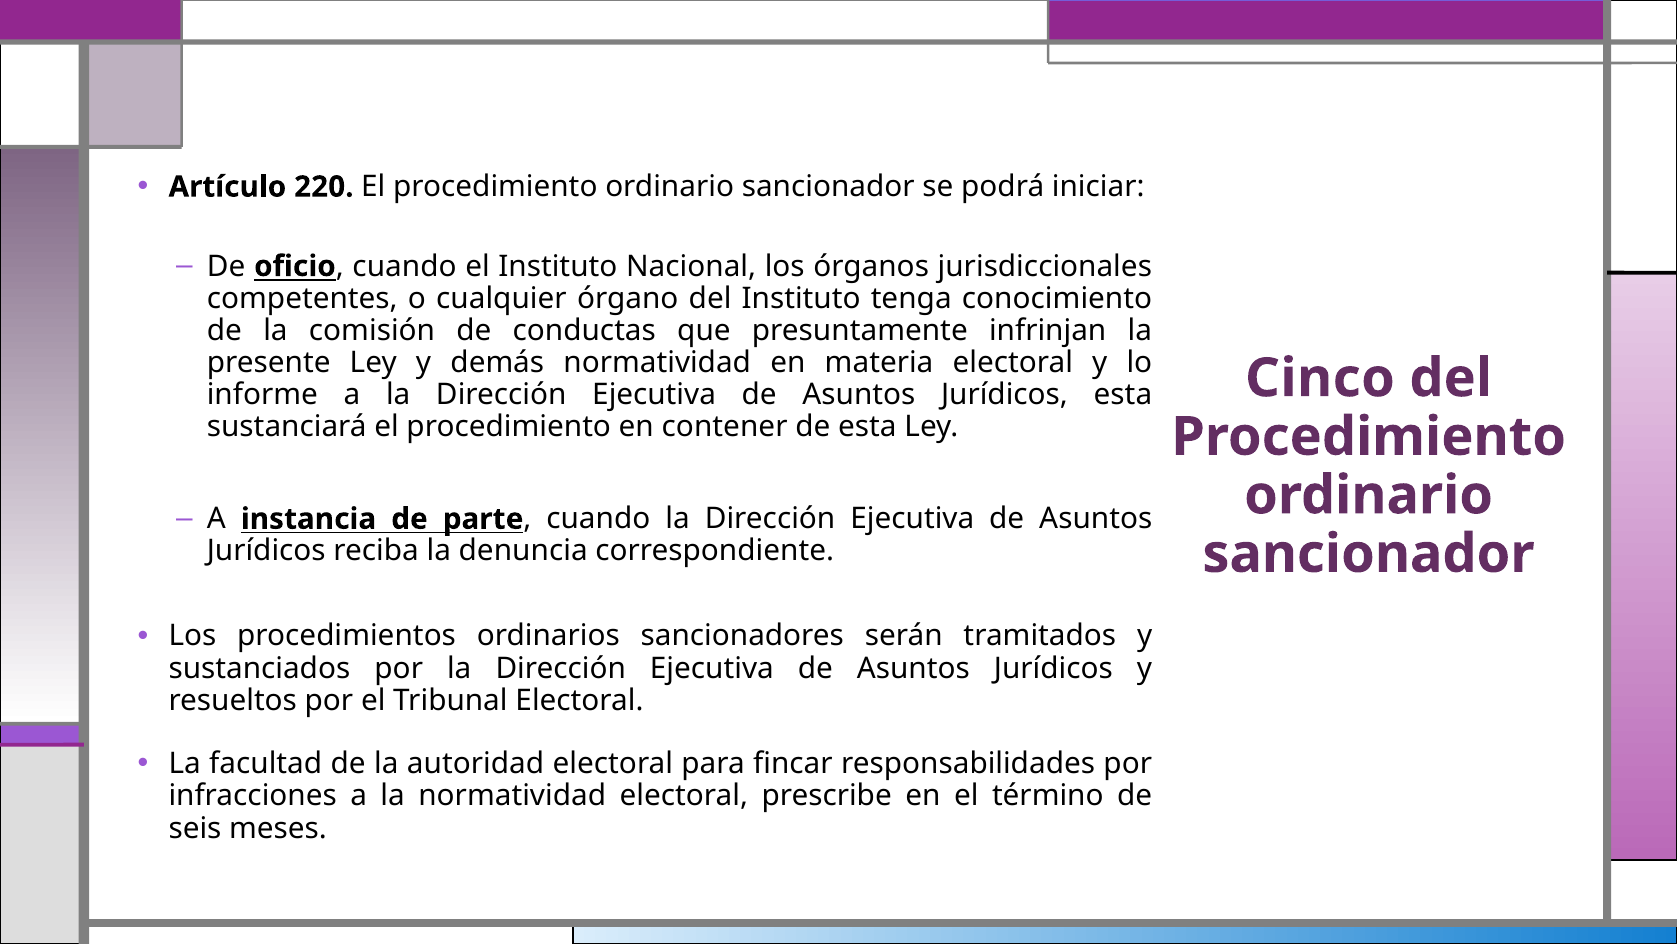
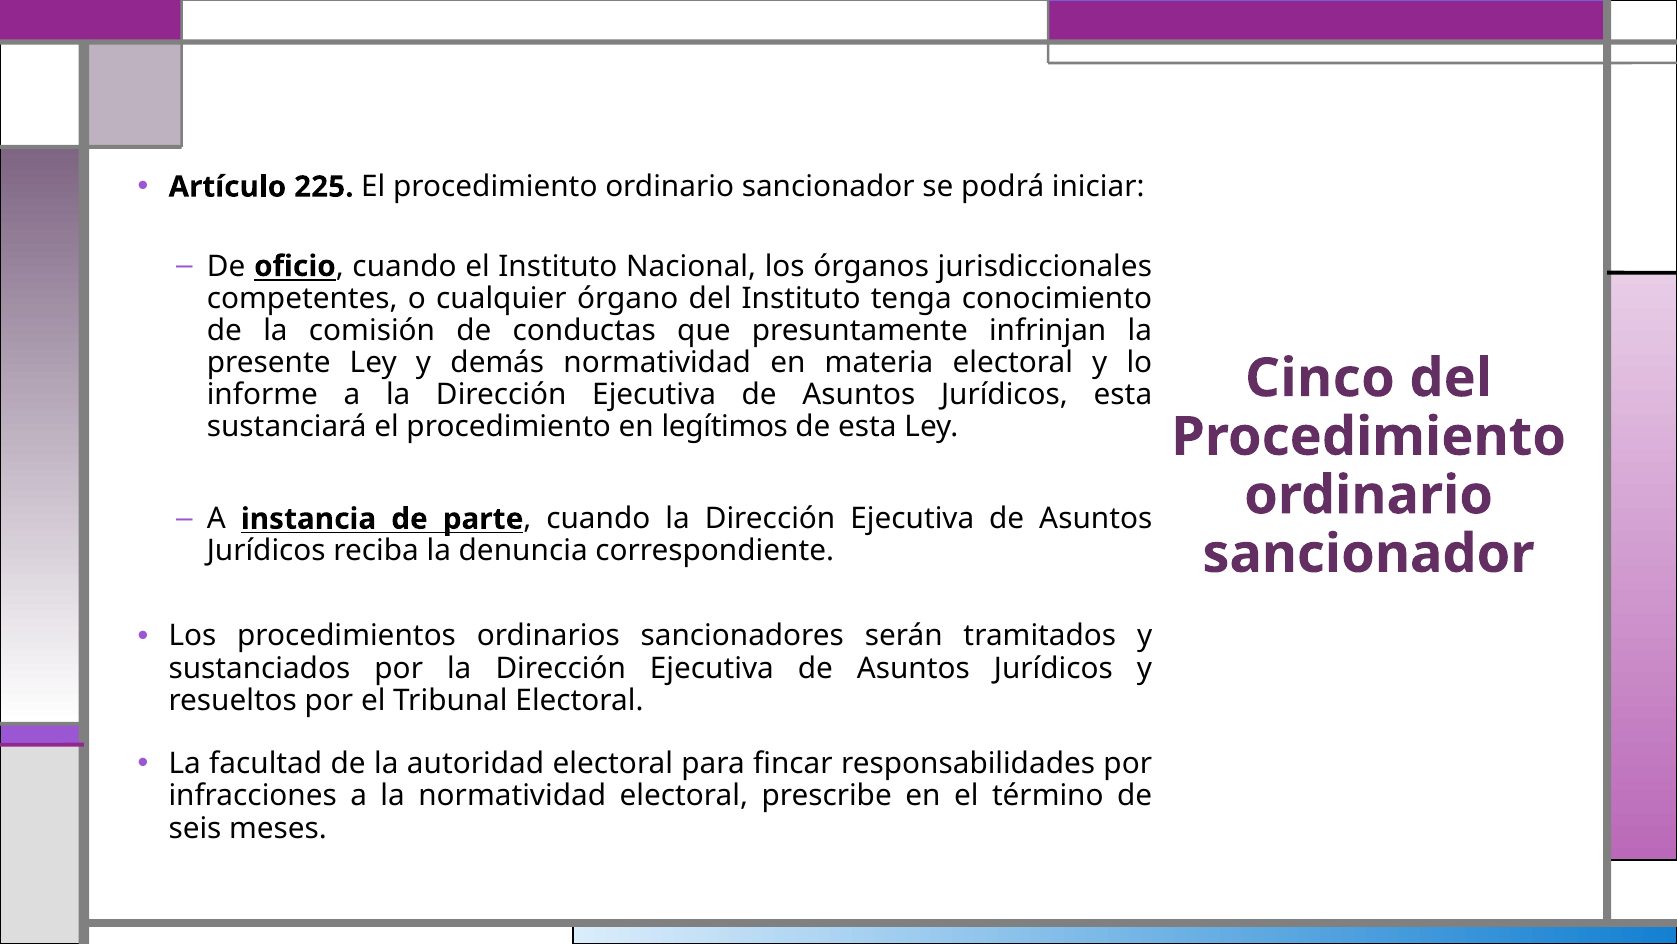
220: 220 -> 225 (324, 187)
contener: contener -> legítimos (725, 427)
